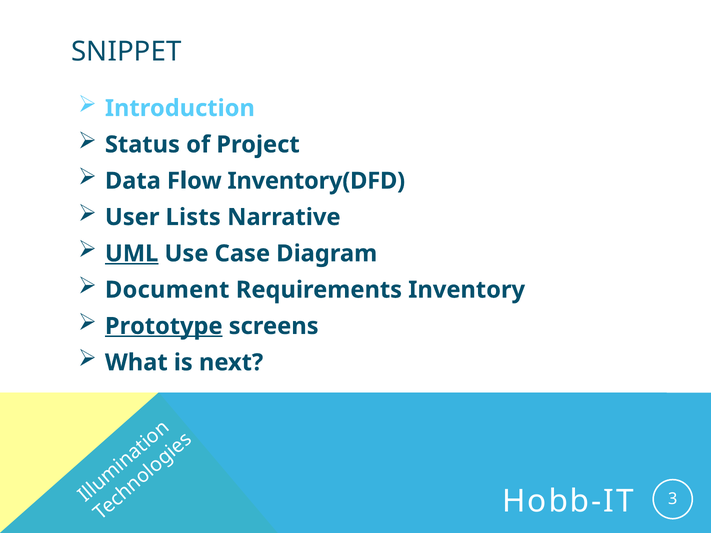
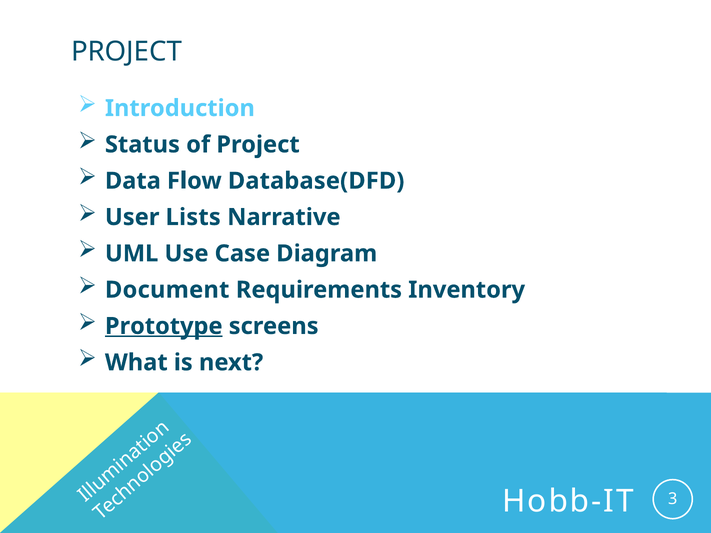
SNIPPET: SNIPPET -> PROJECT (126, 52)
Inventory(DFD: Inventory(DFD -> Database(DFD (316, 181)
UML underline: present -> none (132, 254)
